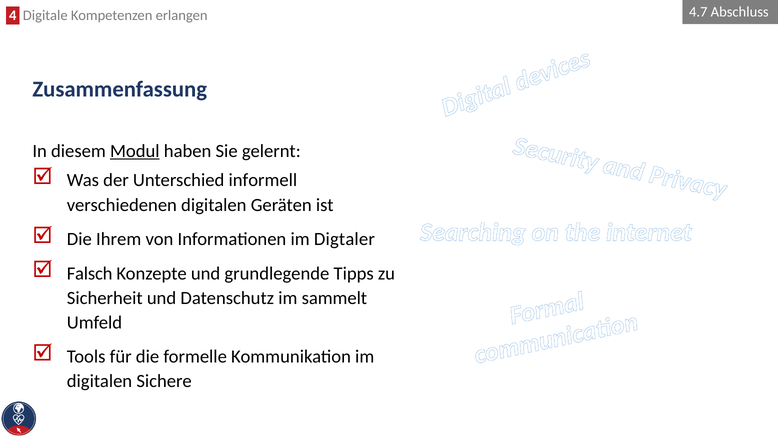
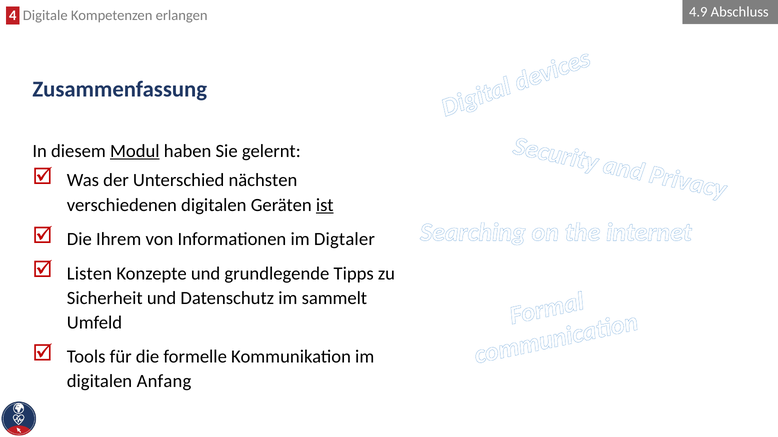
4.7: 4.7 -> 4.9 (698, 12)
informell: informell -> nächsten (263, 181)
ist underline: none -> present (325, 205)
Falsch: Falsch -> Listen (89, 274)
Sichere: Sichere -> Anfang (164, 382)
